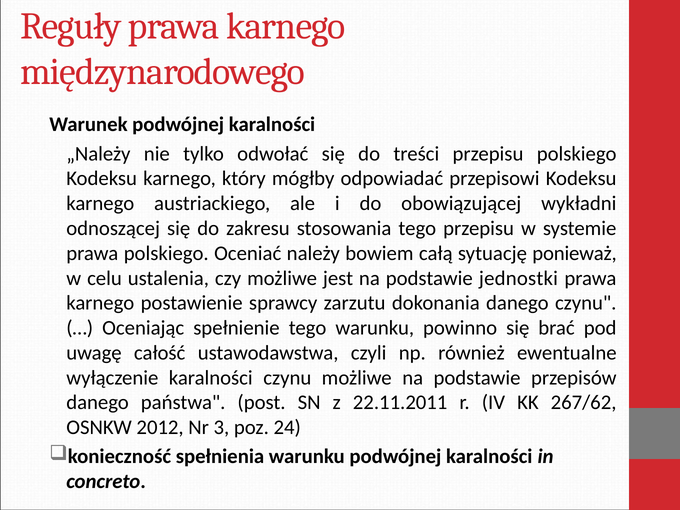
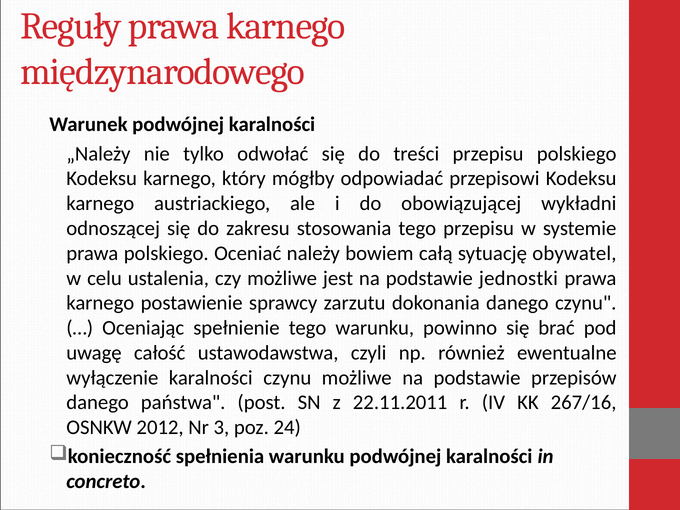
ponieważ: ponieważ -> obywatel (574, 253)
267/62: 267/62 -> 267/16 (584, 403)
